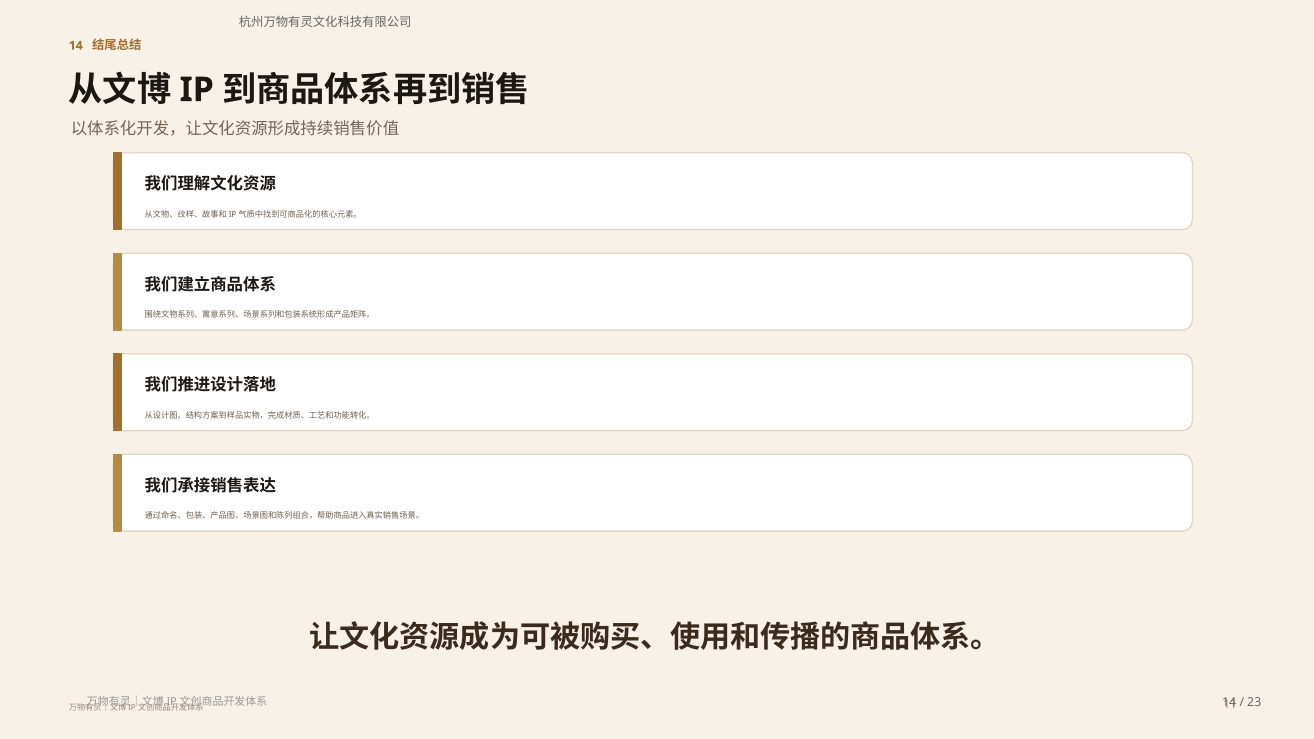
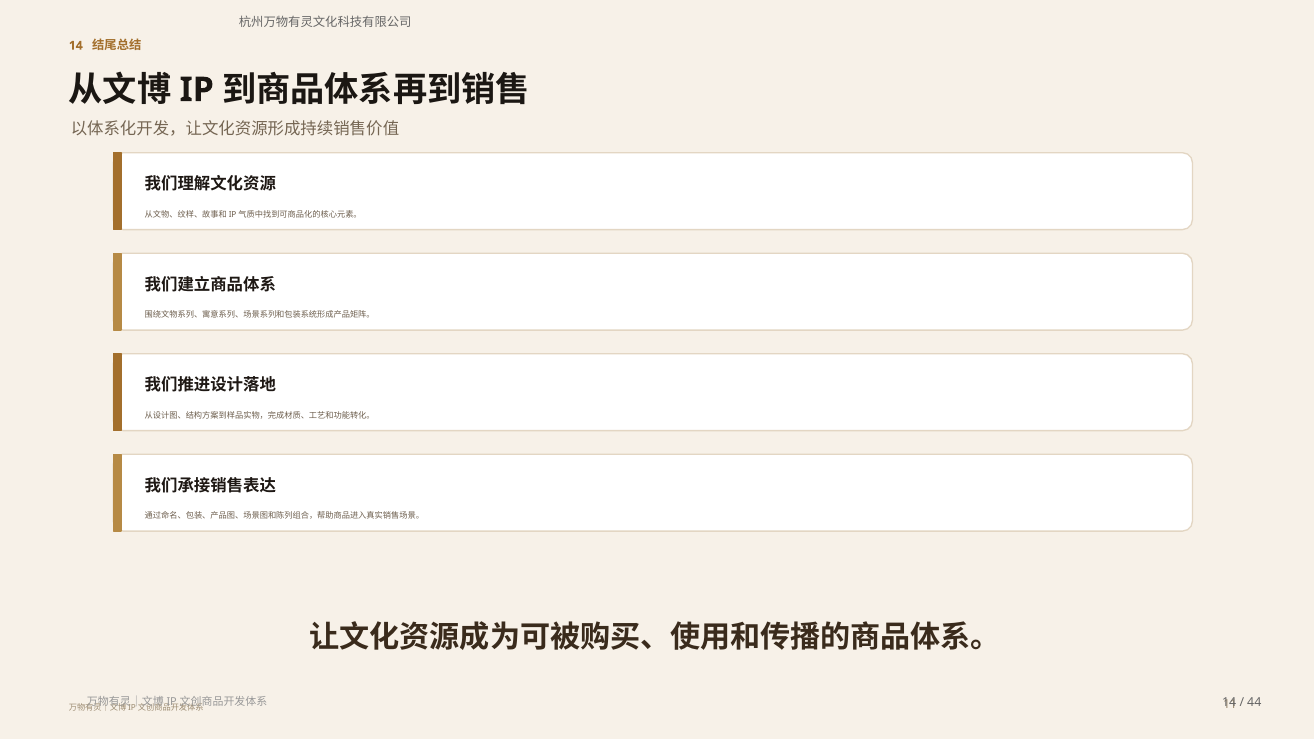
23: 23 -> 44 (1254, 703)
